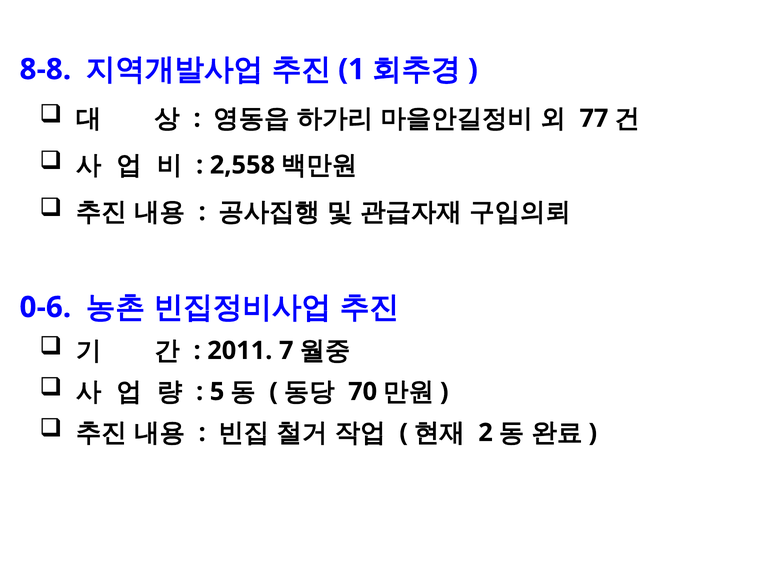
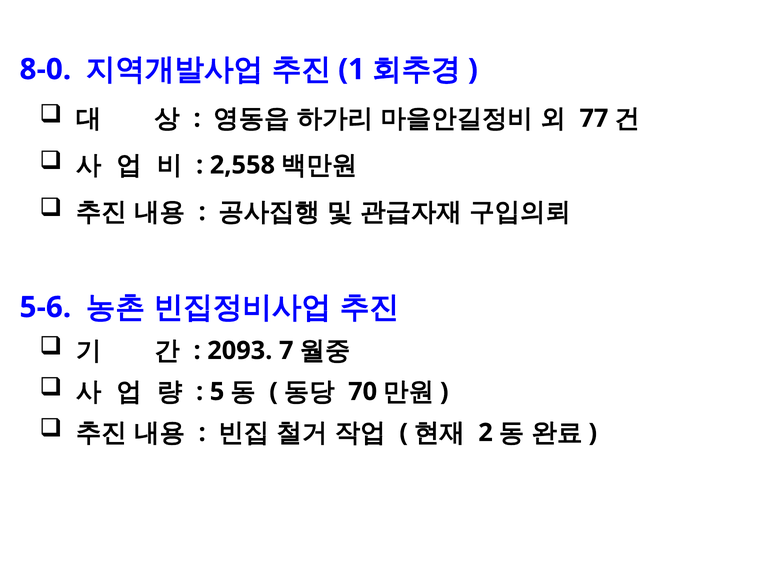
8-8: 8-8 -> 8-0 (45, 69)
0-6: 0-6 -> 5-6 (45, 307)
2011: 2011 -> 2093 (240, 350)
